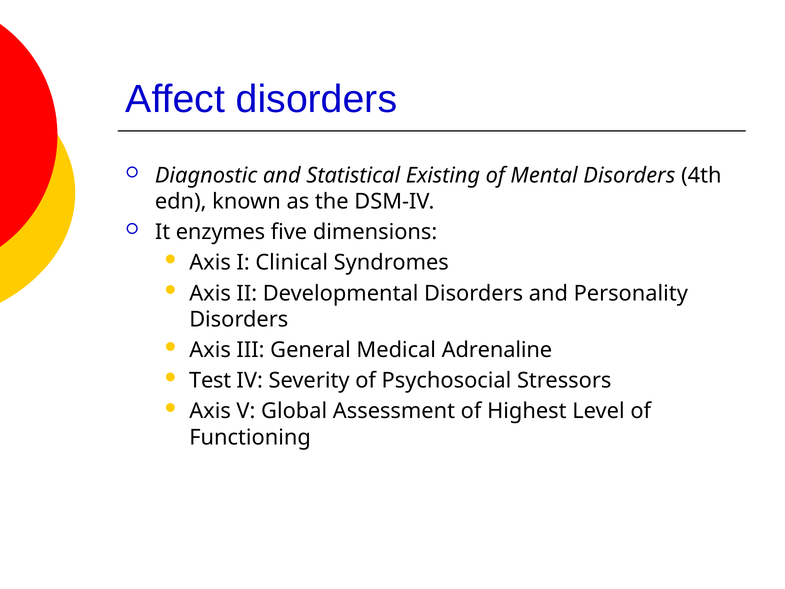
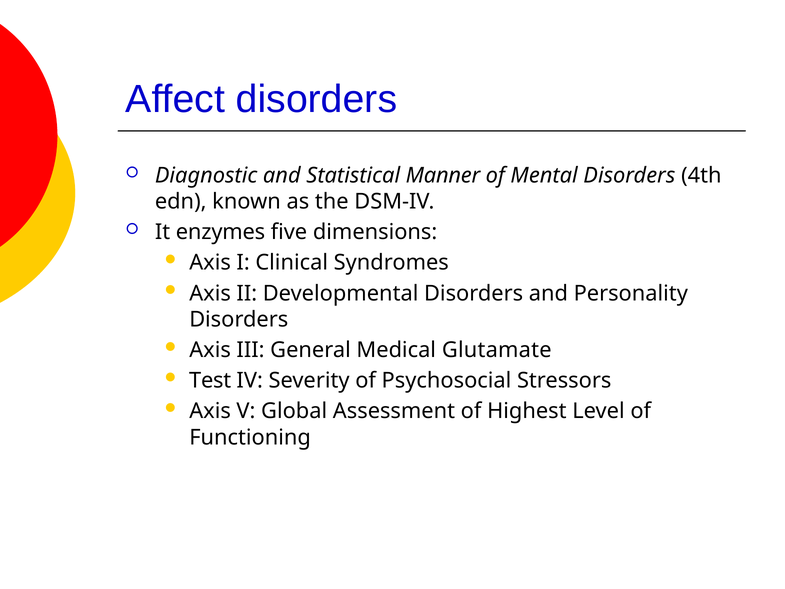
Existing: Existing -> Manner (443, 175)
Adrenaline: Adrenaline -> Glutamate (497, 350)
